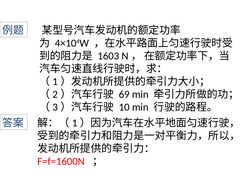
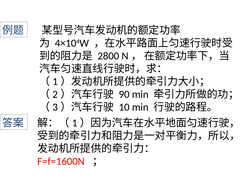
1603: 1603 -> 2800 (108, 56)
69: 69 -> 90 (124, 94)
